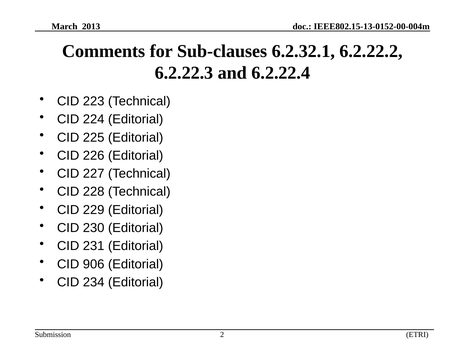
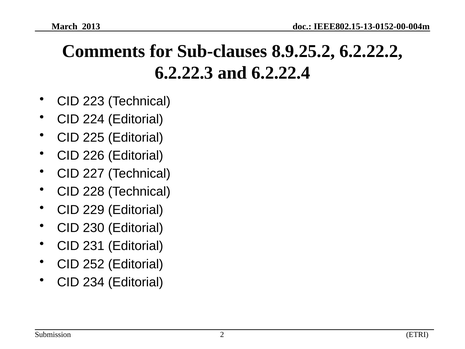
6.2.32.1: 6.2.32.1 -> 8.9.25.2 (303, 51)
906: 906 -> 252 (94, 264)
